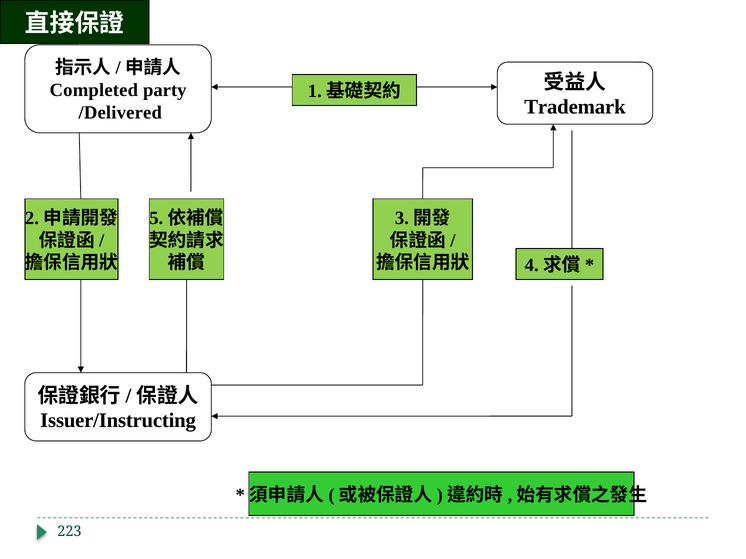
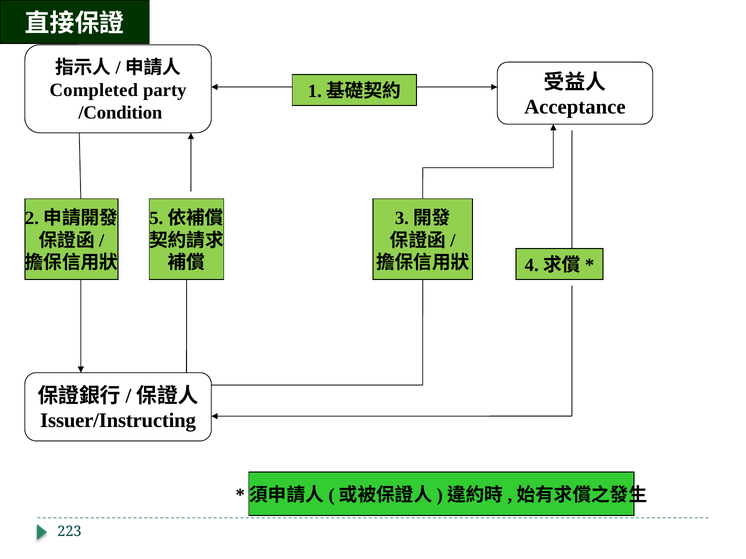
Trademark: Trademark -> Acceptance (575, 107)
/Delivered: /Delivered -> /Condition (120, 113)
